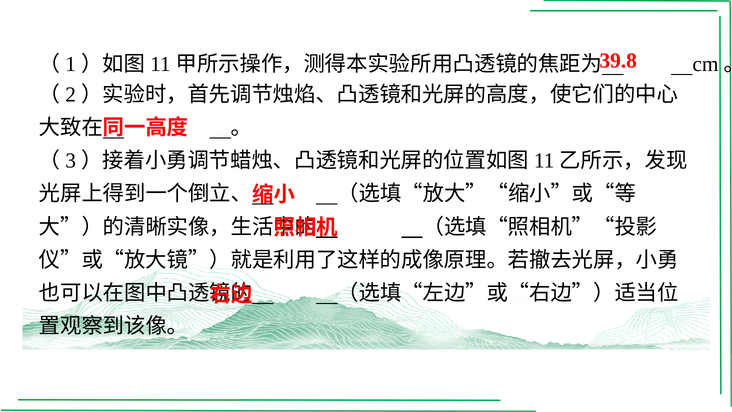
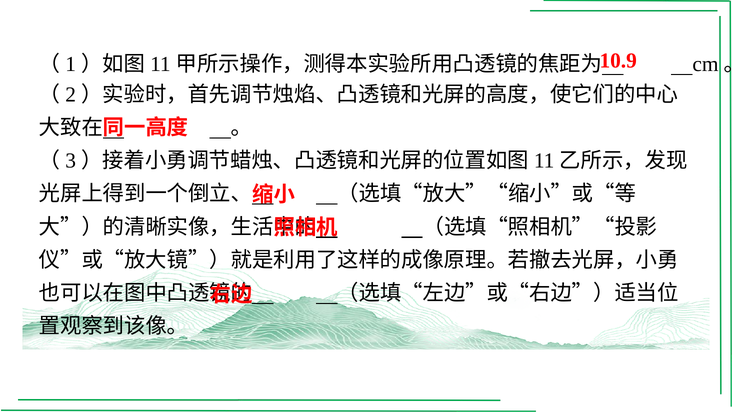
39.8: 39.8 -> 10.9 (618, 61)
